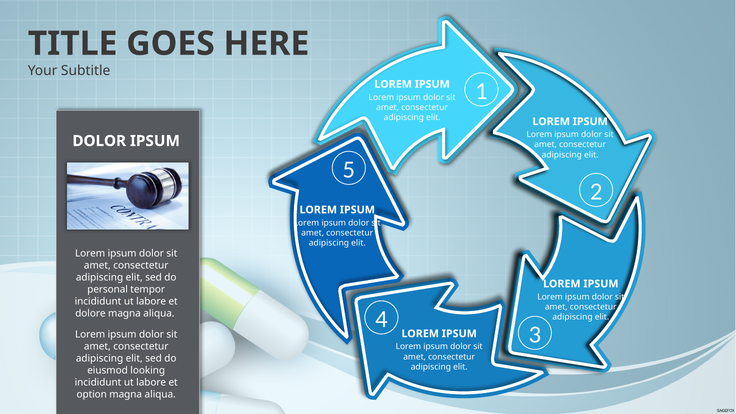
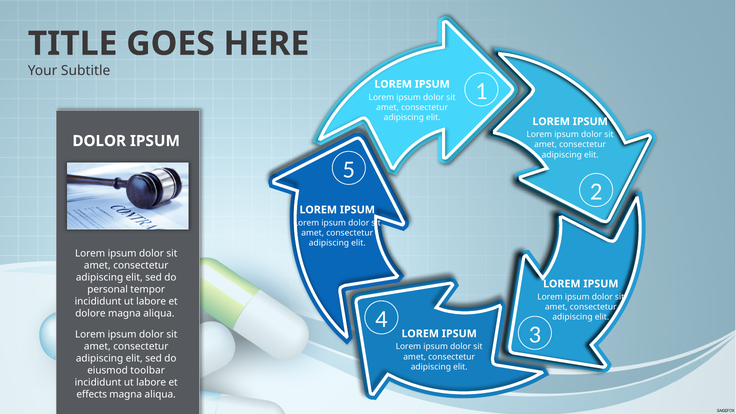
looking: looking -> toolbar (148, 370)
option: option -> effects (92, 394)
